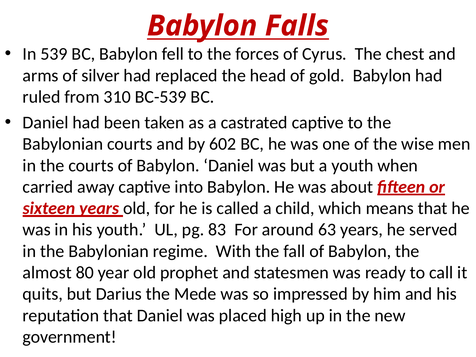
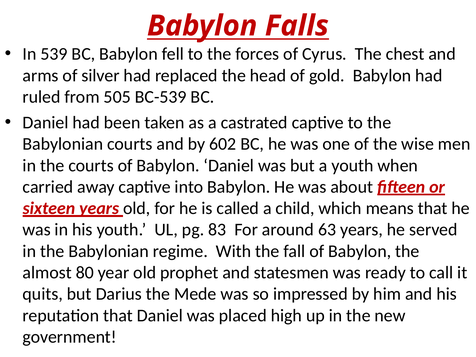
310: 310 -> 505 (117, 97)
